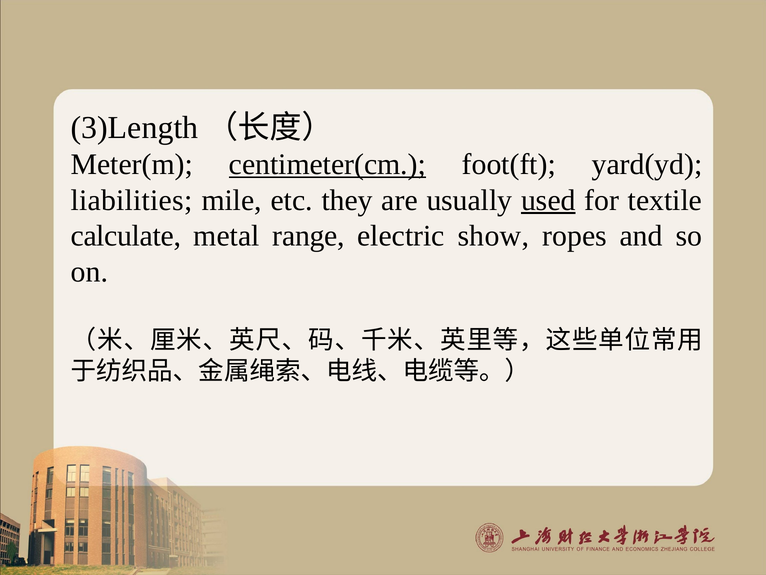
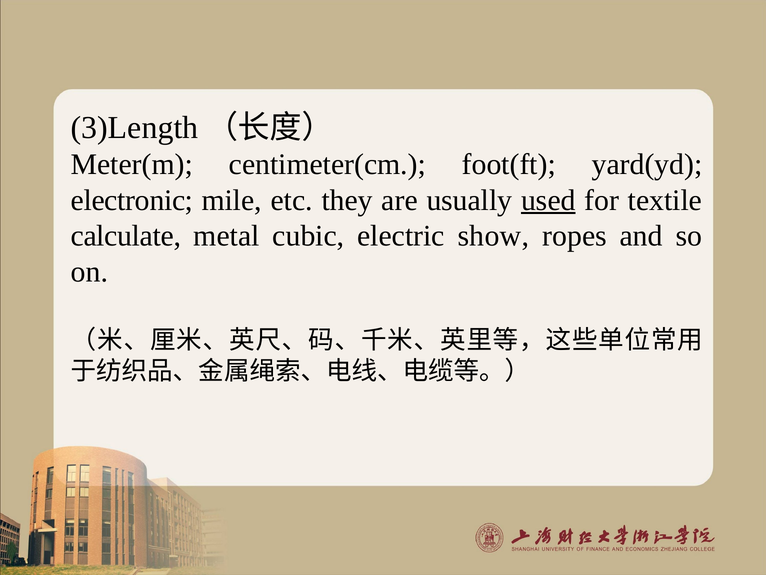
centimeter(cm underline: present -> none (327, 164)
liabilities: liabilities -> electronic (132, 200)
range: range -> cubic (308, 236)
